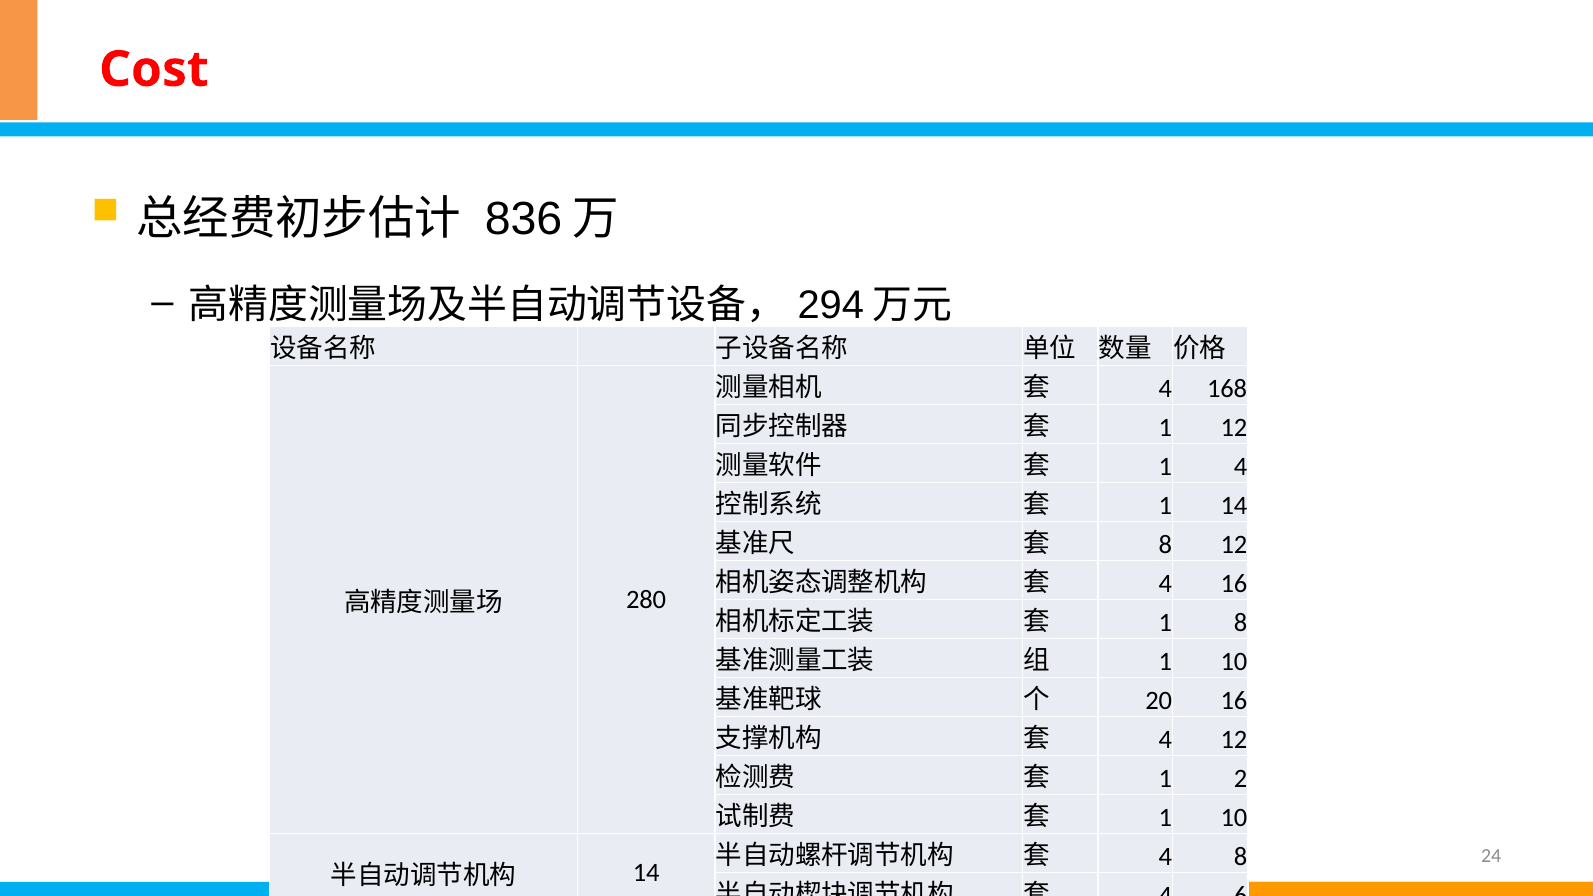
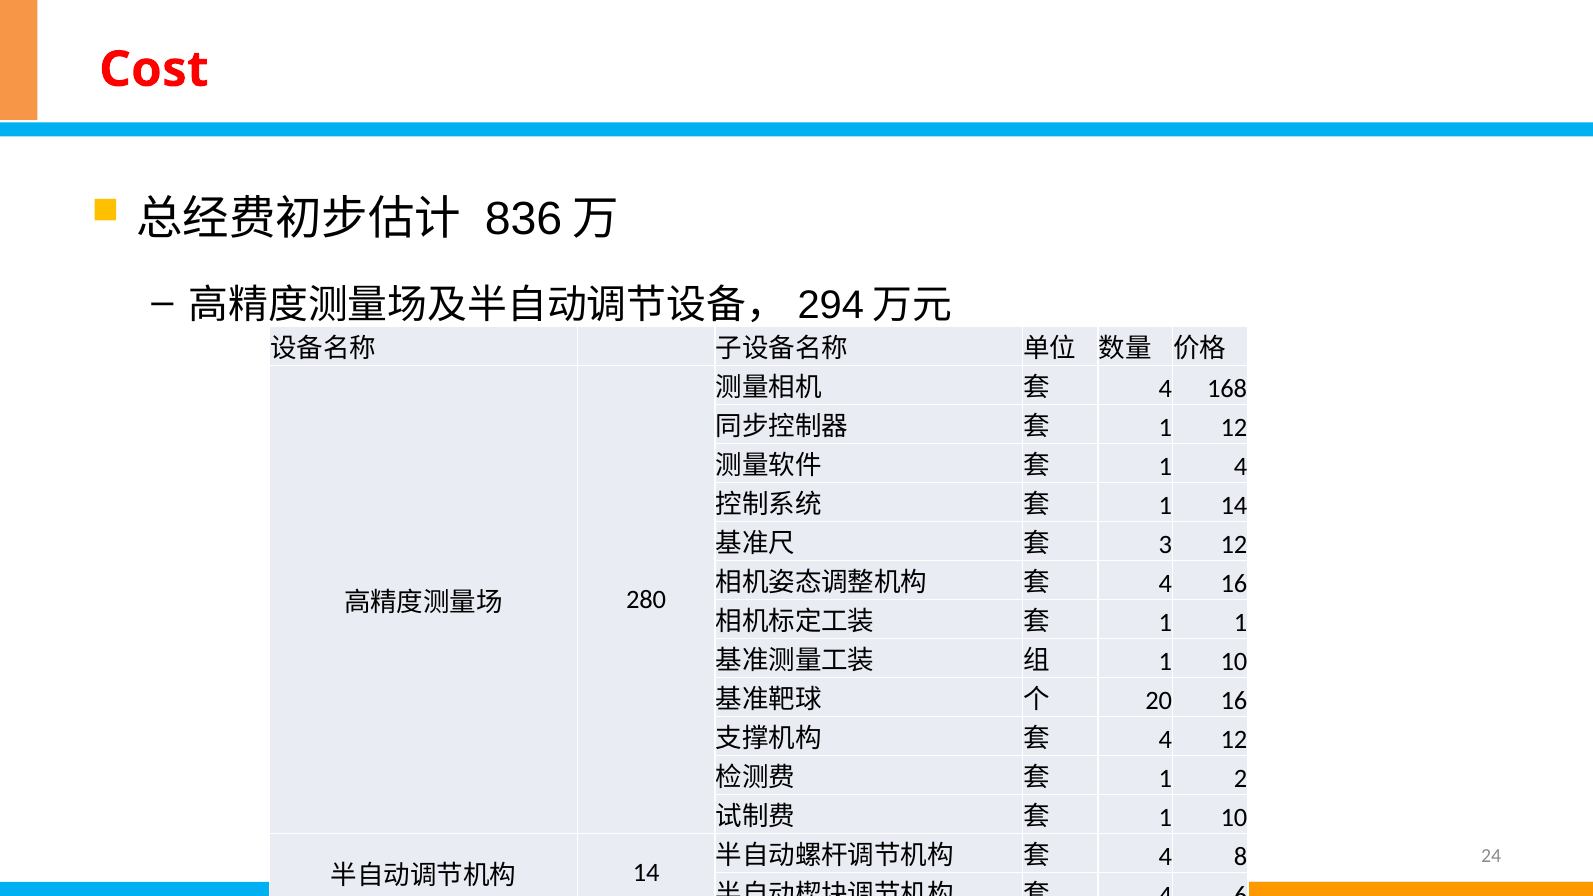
8: 8 -> 3 (1165, 545)
1 8: 8 -> 1 (1241, 623)
